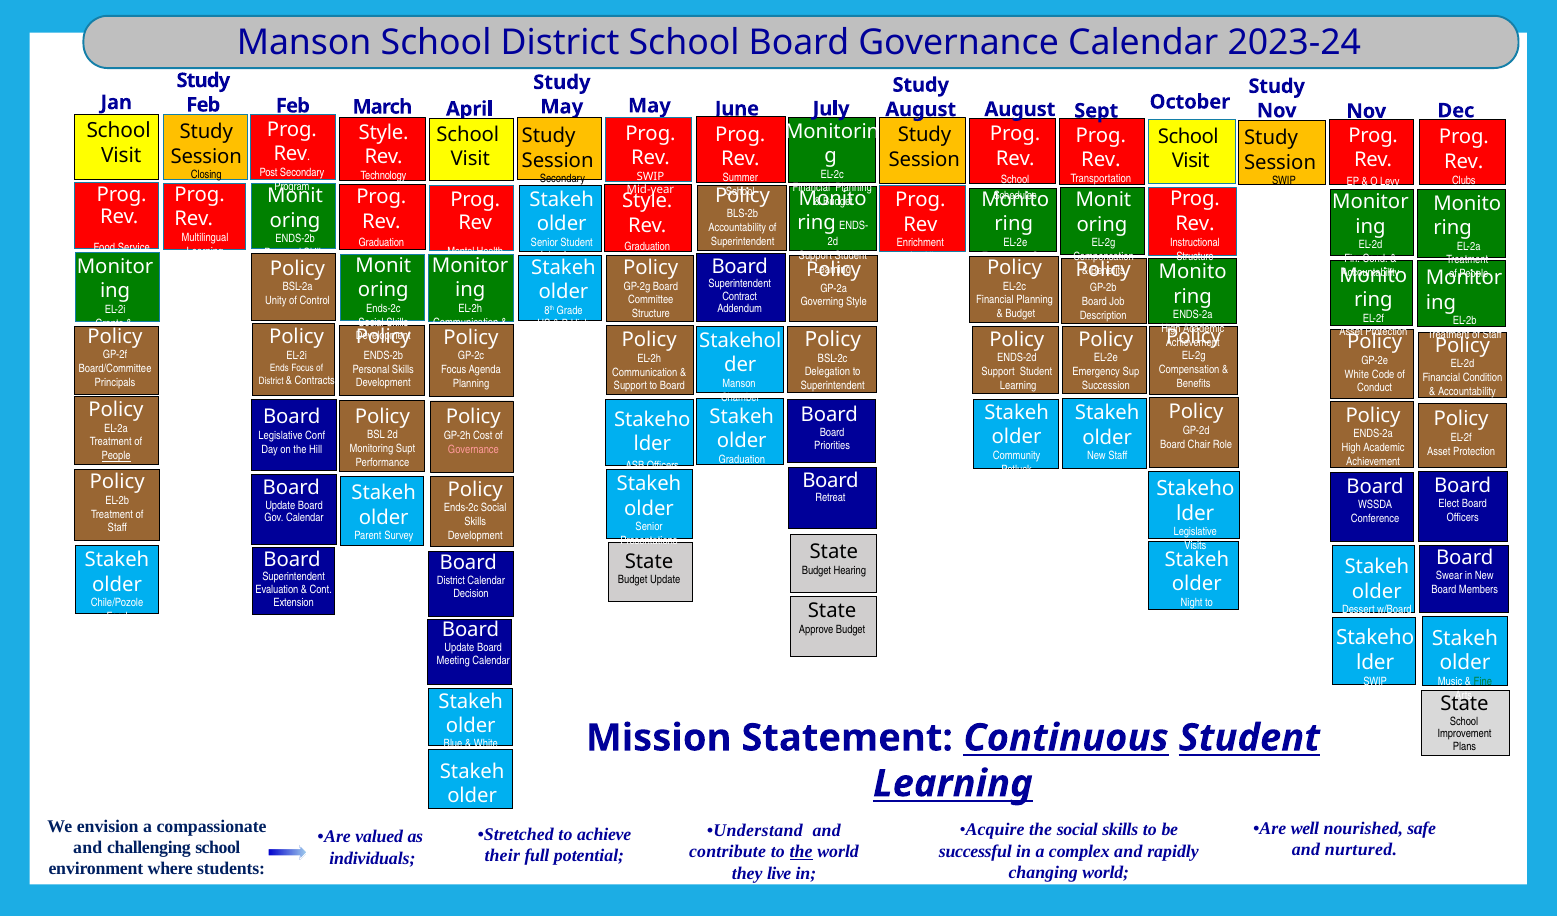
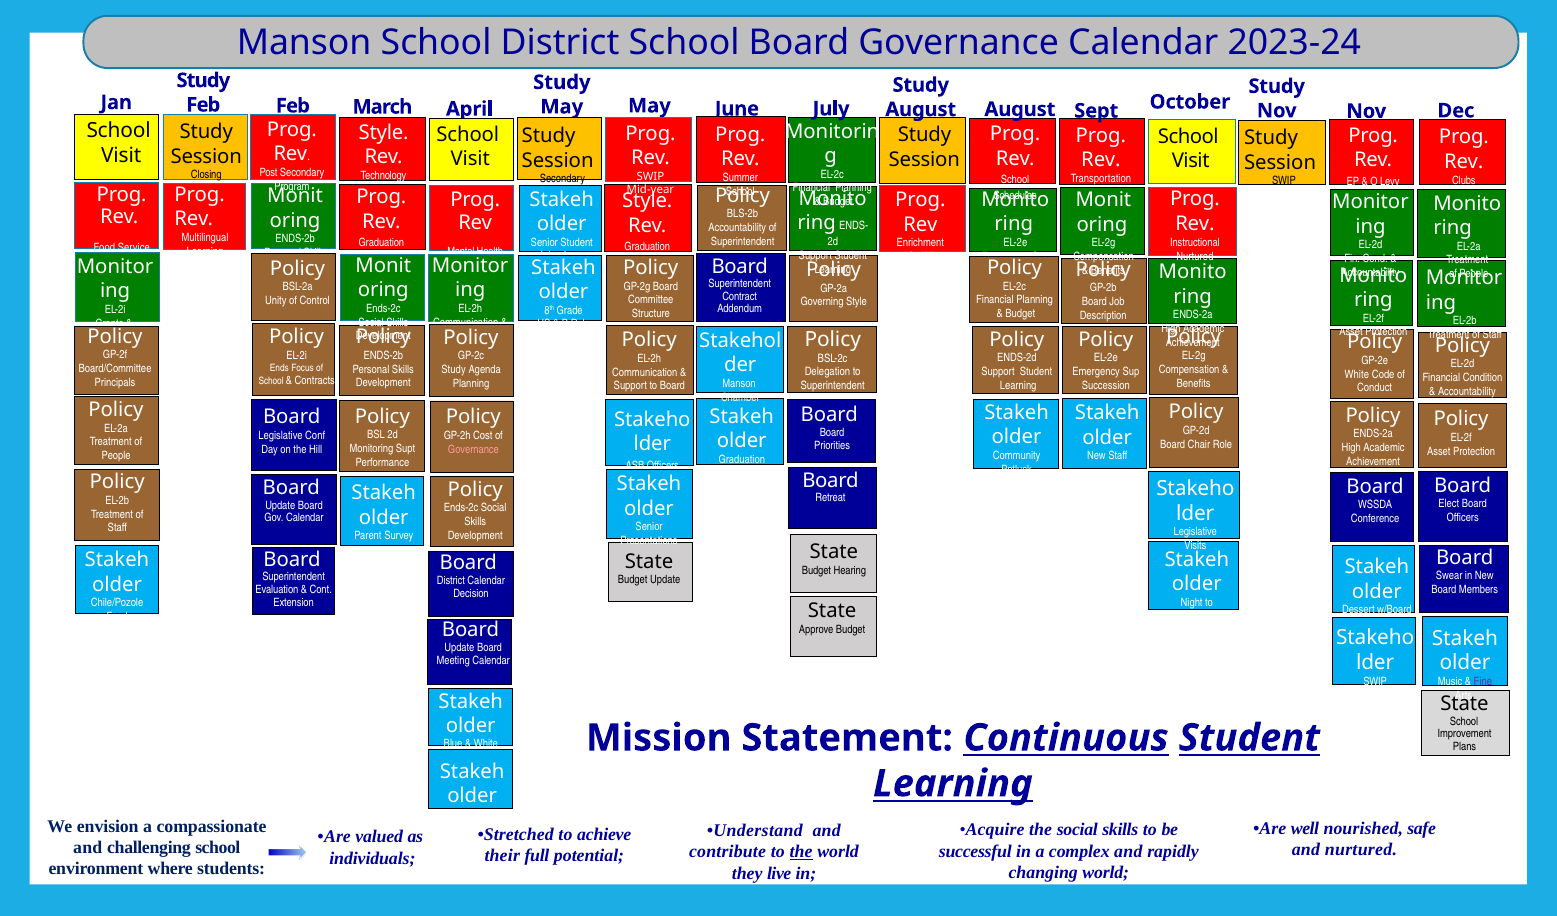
Structure: Structure -> Nurtured (1195, 256)
B High: High -> Role (580, 324)
Focus: Focus -> Study (454, 370)
District: District -> School (271, 382)
People underline: present -> none (116, 456)
Fine colour: green -> purple (1483, 682)
